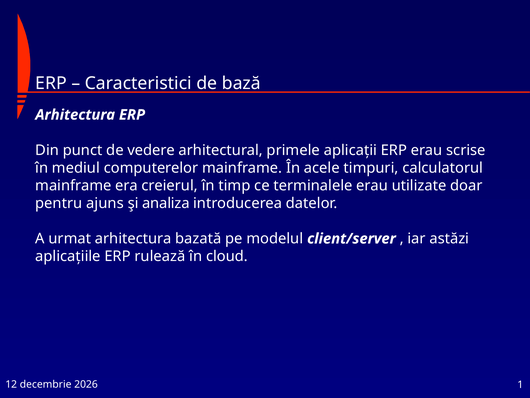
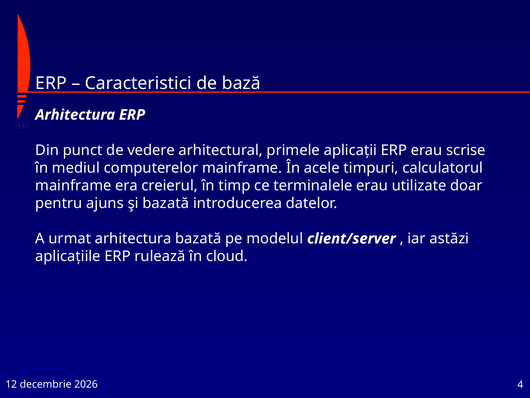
şi analiza: analiza -> bazată (166, 203)
1: 1 -> 4 (520, 384)
